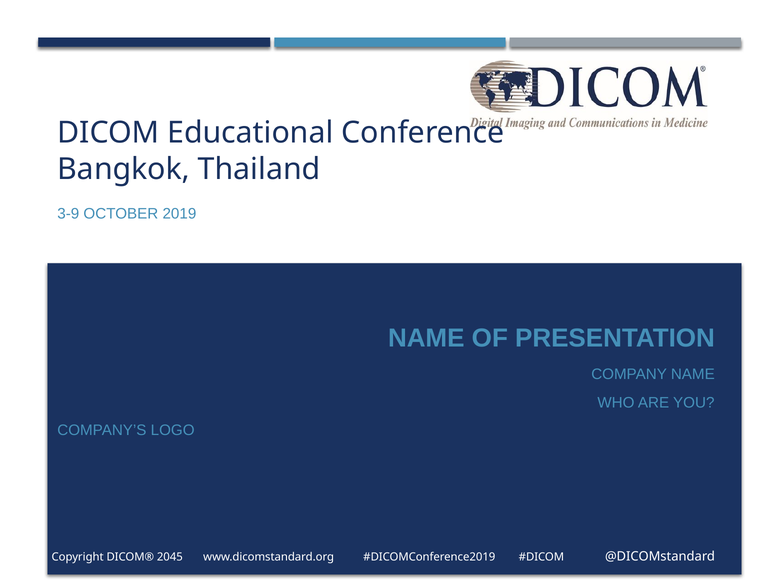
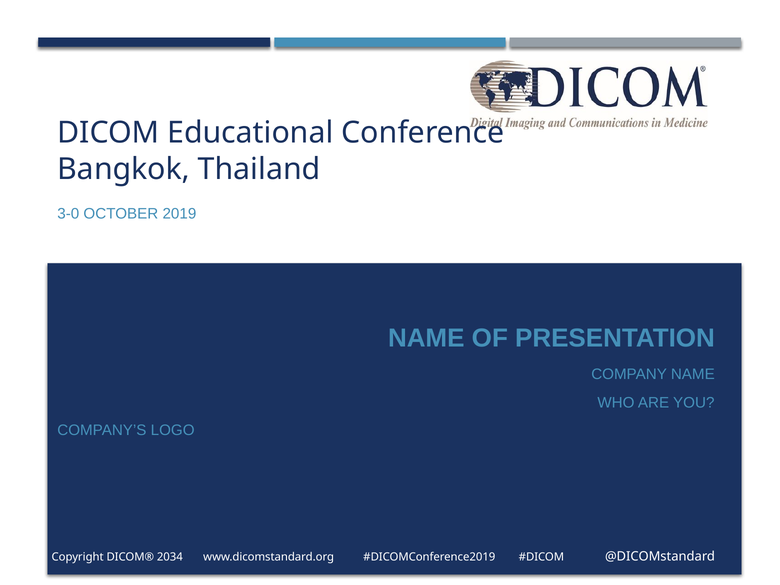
3-9: 3-9 -> 3-0 (68, 214)
2045: 2045 -> 2034 (170, 557)
